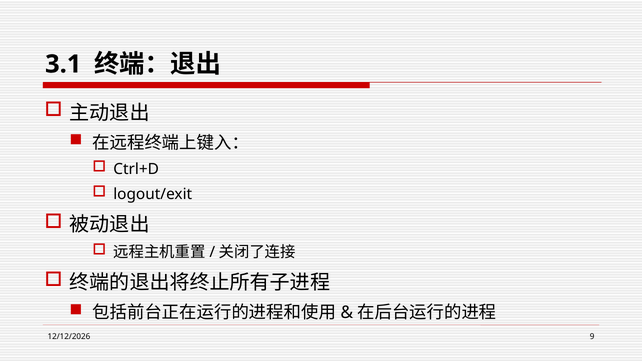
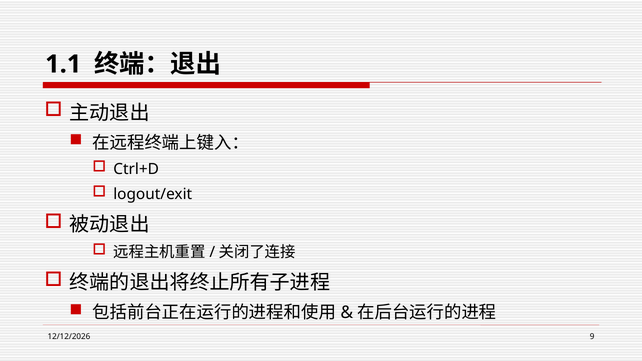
3.1: 3.1 -> 1.1 (63, 64)
